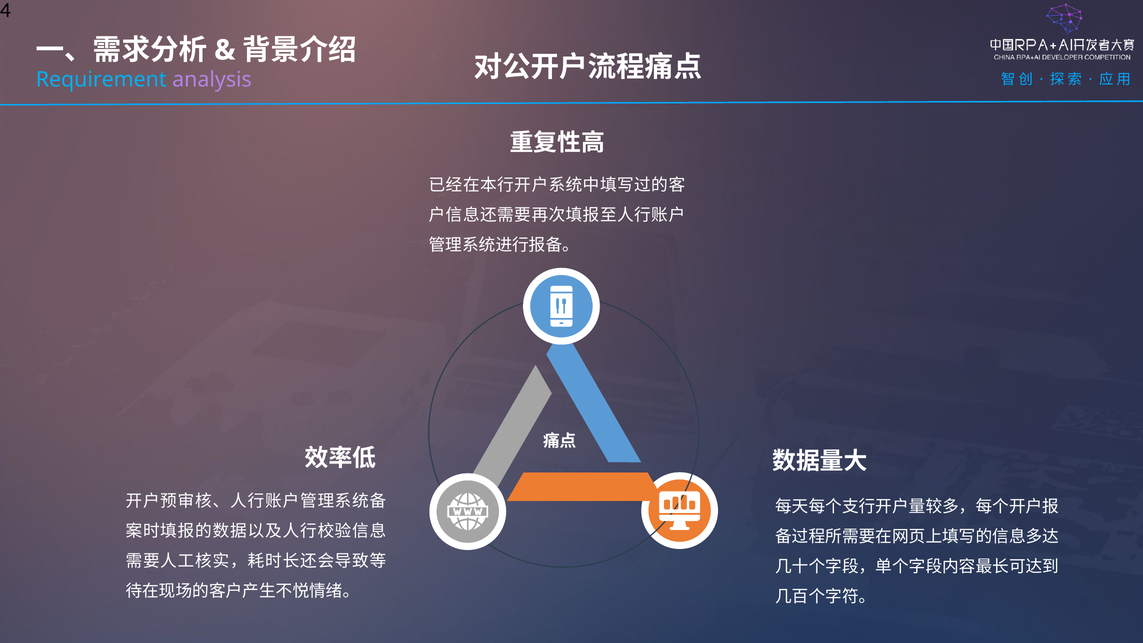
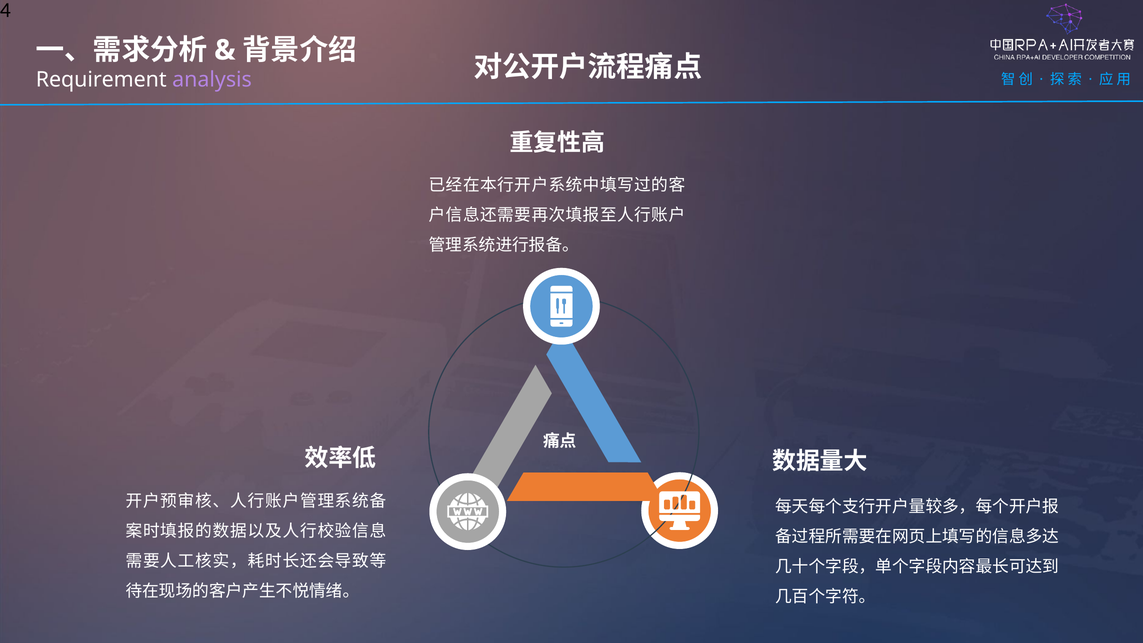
Requirement colour: light blue -> white (101, 80)
